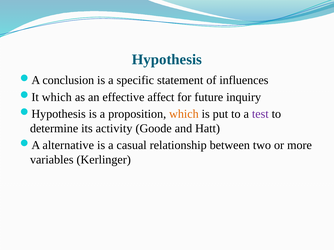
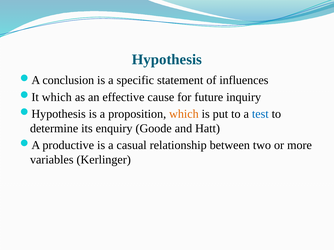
affect: affect -> cause (161, 97)
test colour: purple -> blue (260, 114)
activity: activity -> enquiry (114, 129)
alternative: alternative -> productive (68, 145)
